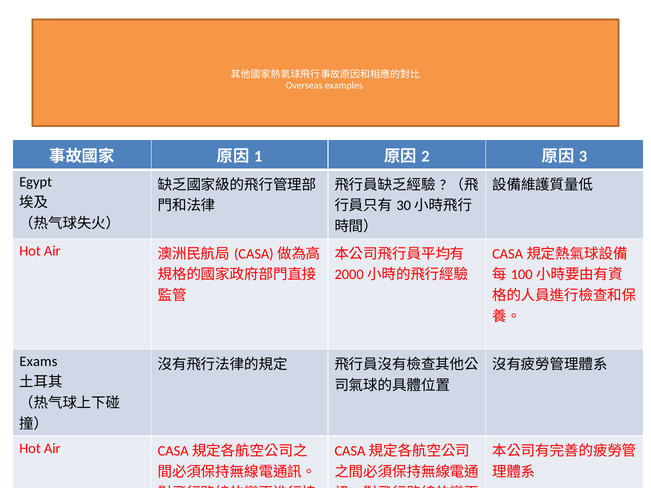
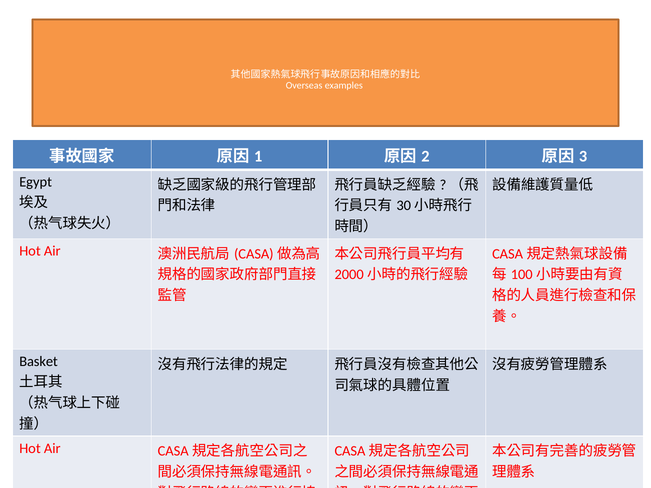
Exams: Exams -> Basket (39, 362)
